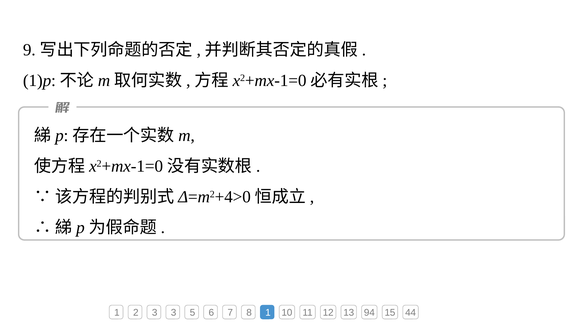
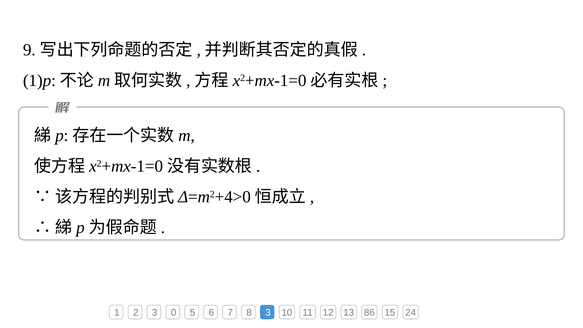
3 3: 3 -> 0 (174, 313)
8 1: 1 -> 3 (268, 313)
94: 94 -> 86 (369, 313)
44: 44 -> 24 (411, 313)
